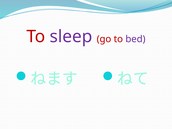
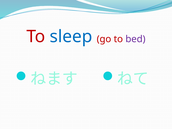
sleep colour: purple -> blue (71, 37)
